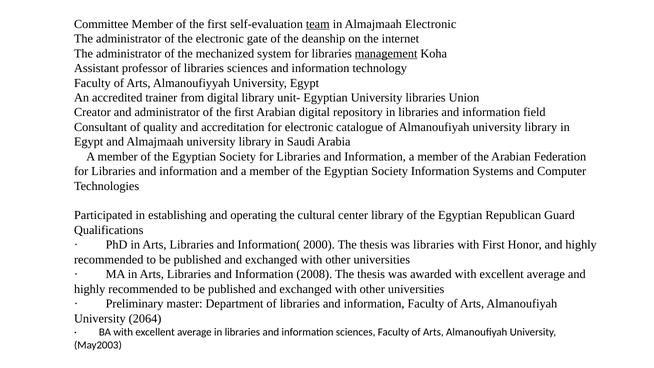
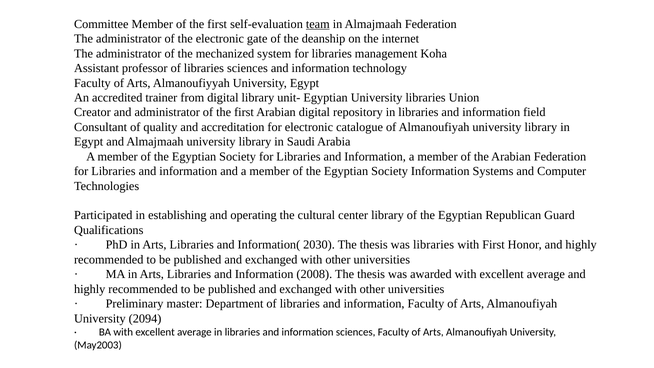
Almajmaah Electronic: Electronic -> Federation (431, 24)
management underline: present -> none (386, 53)
2000: 2000 -> 2030 (319, 245)
2064: 2064 -> 2094 (145, 318)
